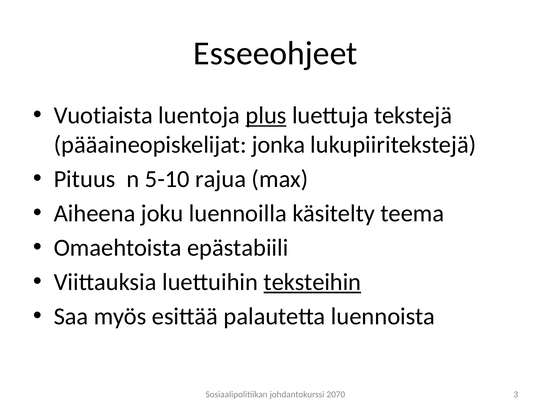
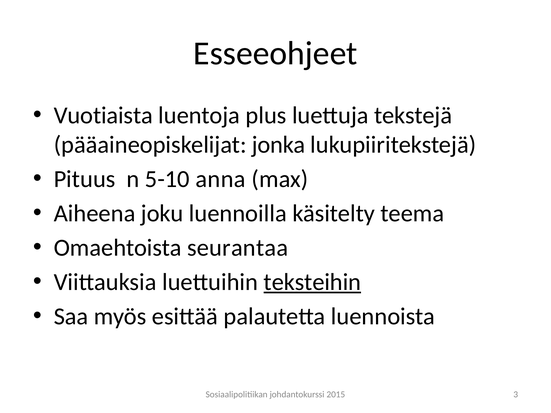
plus underline: present -> none (266, 116)
rajua: rajua -> anna (221, 179)
epästabiili: epästabiili -> seurantaa (238, 248)
2070: 2070 -> 2015 (336, 395)
